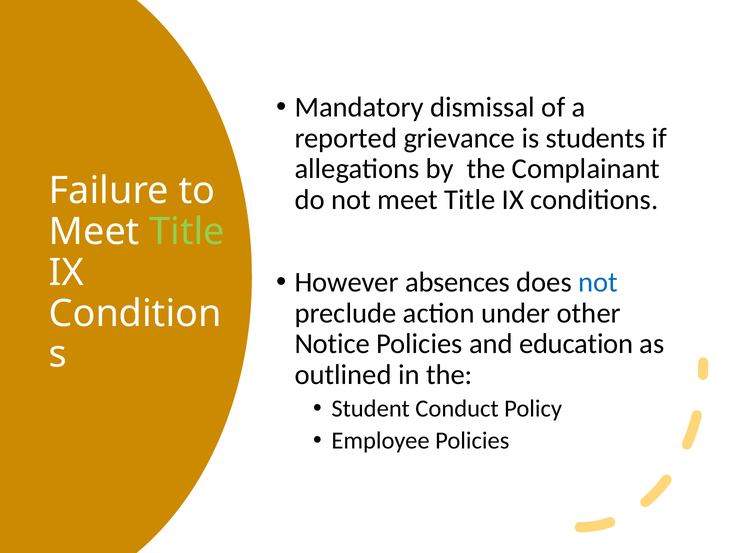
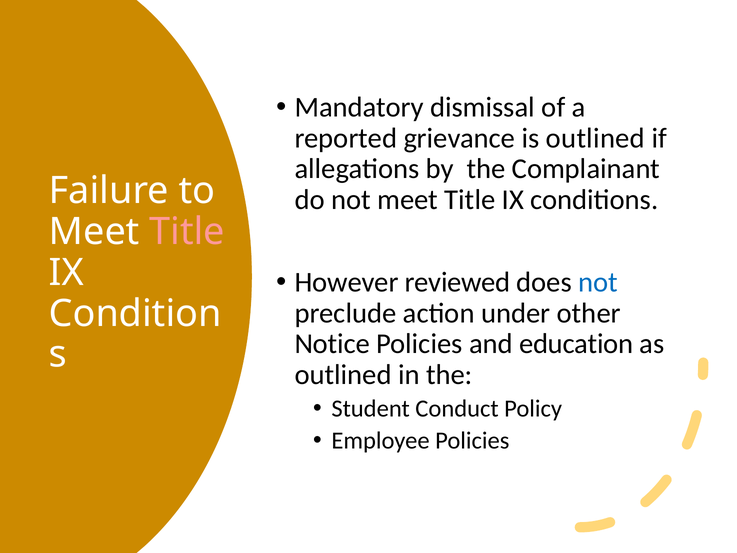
is students: students -> outlined (595, 138)
Title colour: light green -> pink (187, 232)
absences: absences -> reviewed (458, 282)
